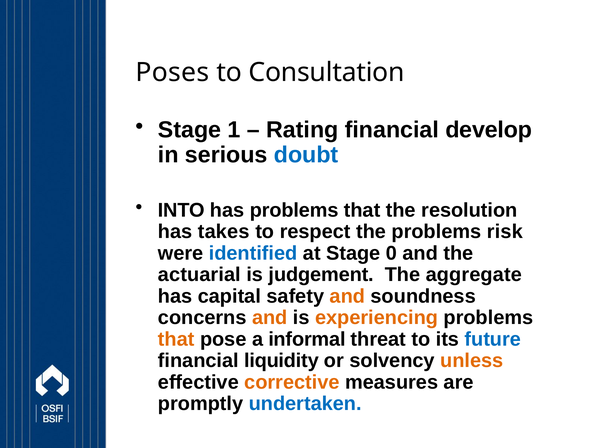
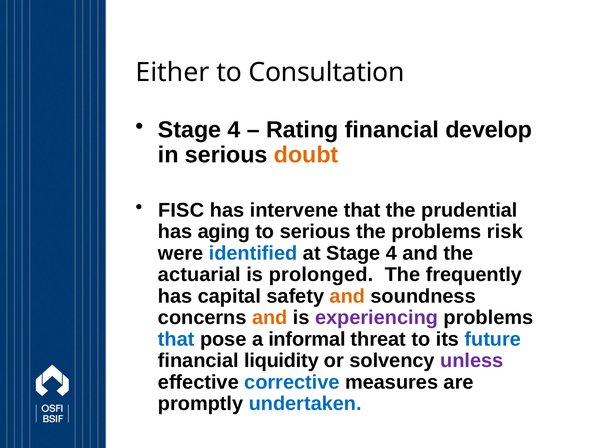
Poses: Poses -> Either (172, 73)
1: 1 -> 4 (234, 130)
doubt colour: blue -> orange (306, 155)
INTO: INTO -> FISC (181, 210)
has problems: problems -> intervene (294, 210)
resolution: resolution -> prudential (469, 210)
takes: takes -> aging (224, 232)
to respect: respect -> serious (315, 232)
at Stage 0: 0 -> 4 (391, 253)
judgement: judgement -> prolonged (321, 275)
aggregate: aggregate -> frequently (474, 275)
experiencing colour: orange -> purple (377, 318)
that colour: orange -> blue (176, 340)
unless colour: orange -> purple (472, 361)
corrective colour: orange -> blue (292, 383)
